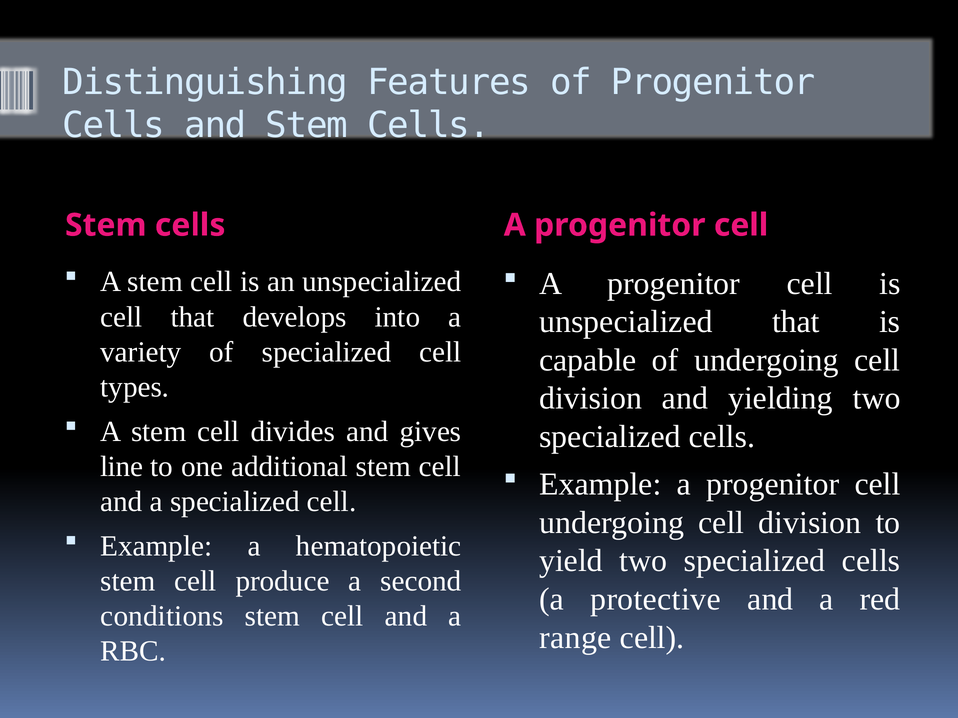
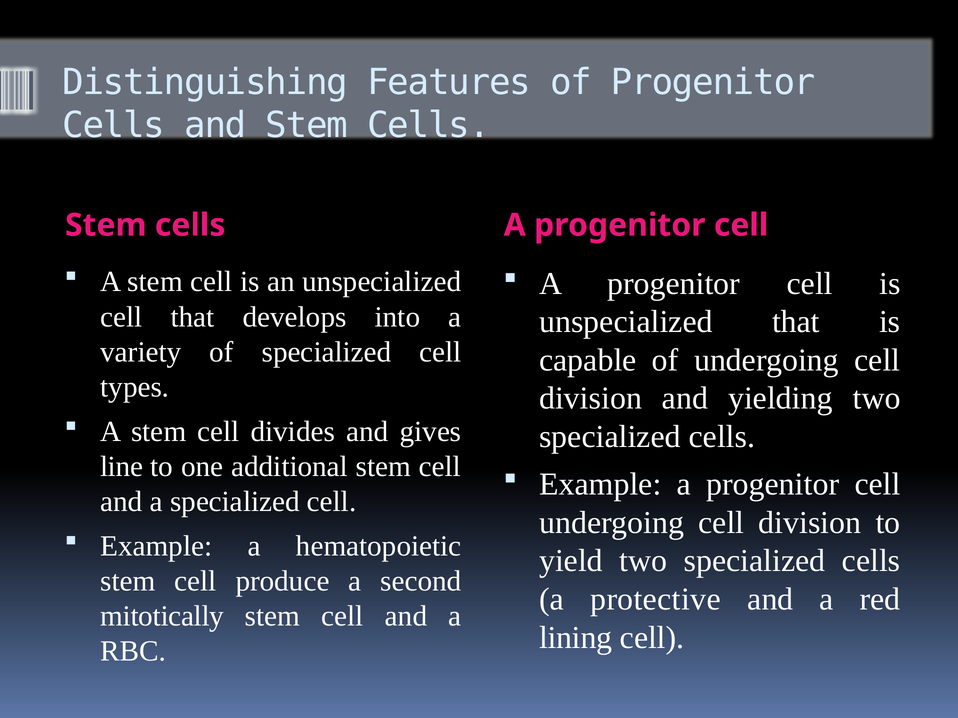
conditions: conditions -> mitotically (162, 617)
range: range -> lining (576, 638)
